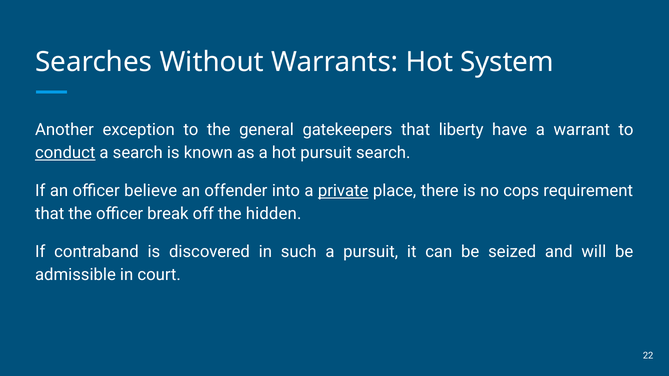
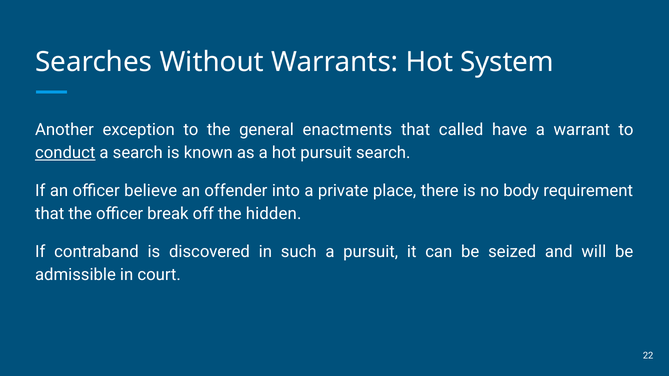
gatekeepers: gatekeepers -> enactments (347, 130)
liberty: liberty -> called (461, 130)
private underline: present -> none (343, 191)
cops: cops -> body (521, 191)
